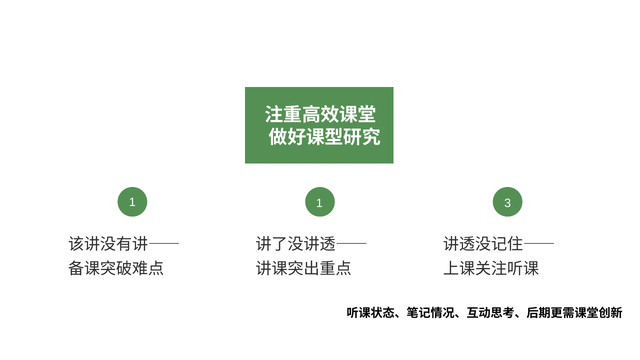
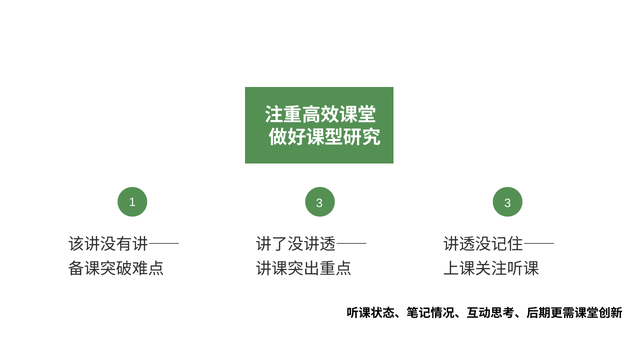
1 1: 1 -> 3 (319, 203)
